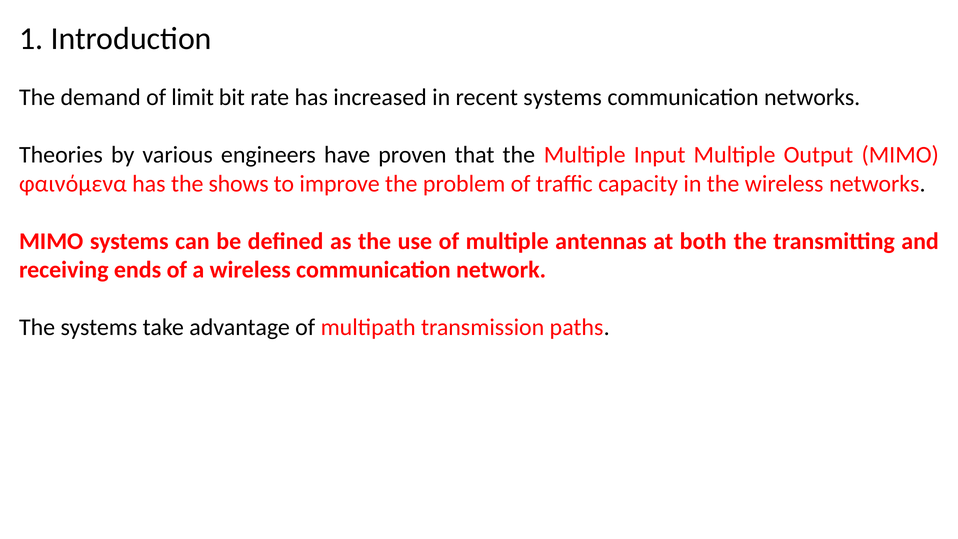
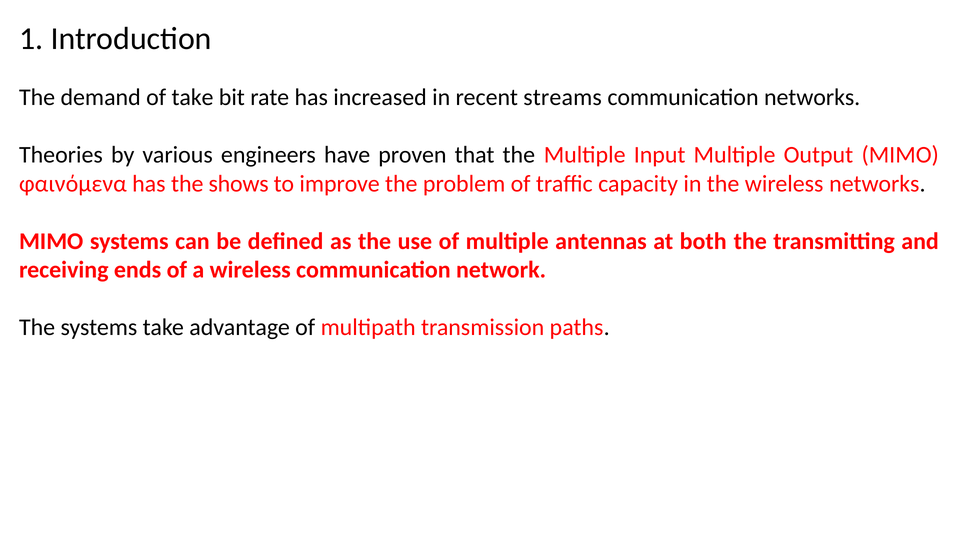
of limit: limit -> take (192, 97)
recent systems: systems -> streams (563, 97)
